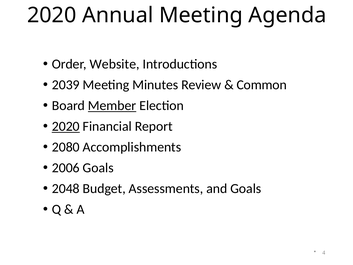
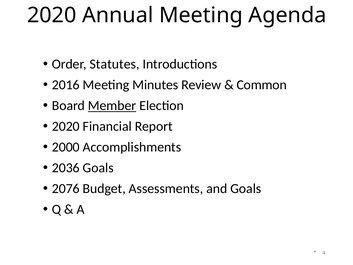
Website: Website -> Statutes (115, 64)
2039: 2039 -> 2016 (66, 85)
2020 underline: present -> none (66, 126)
2080: 2080 -> 2000 (66, 147)
2006: 2006 -> 2036 (66, 168)
2048: 2048 -> 2076 (66, 188)
